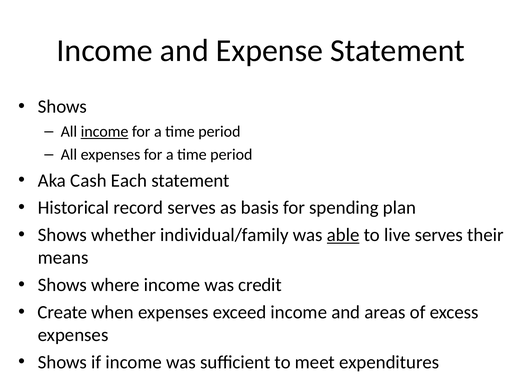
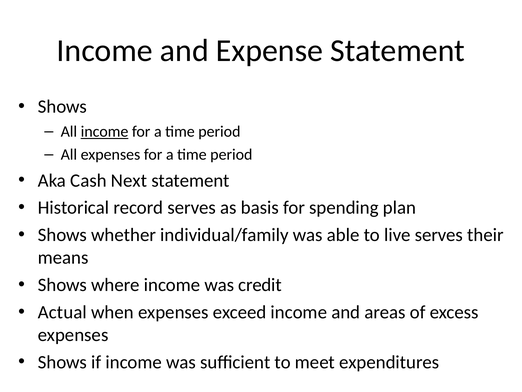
Each: Each -> Next (129, 180)
able underline: present -> none (343, 235)
Create: Create -> Actual (62, 312)
